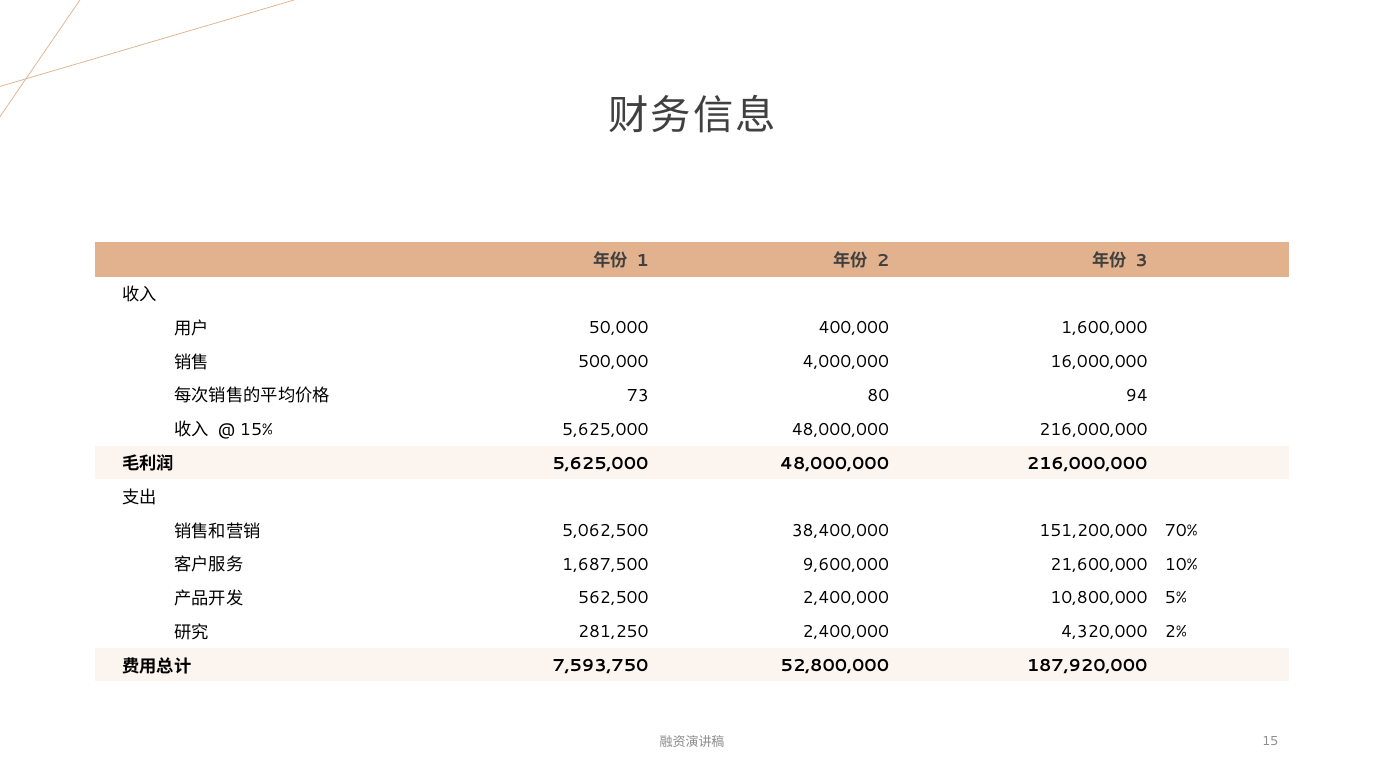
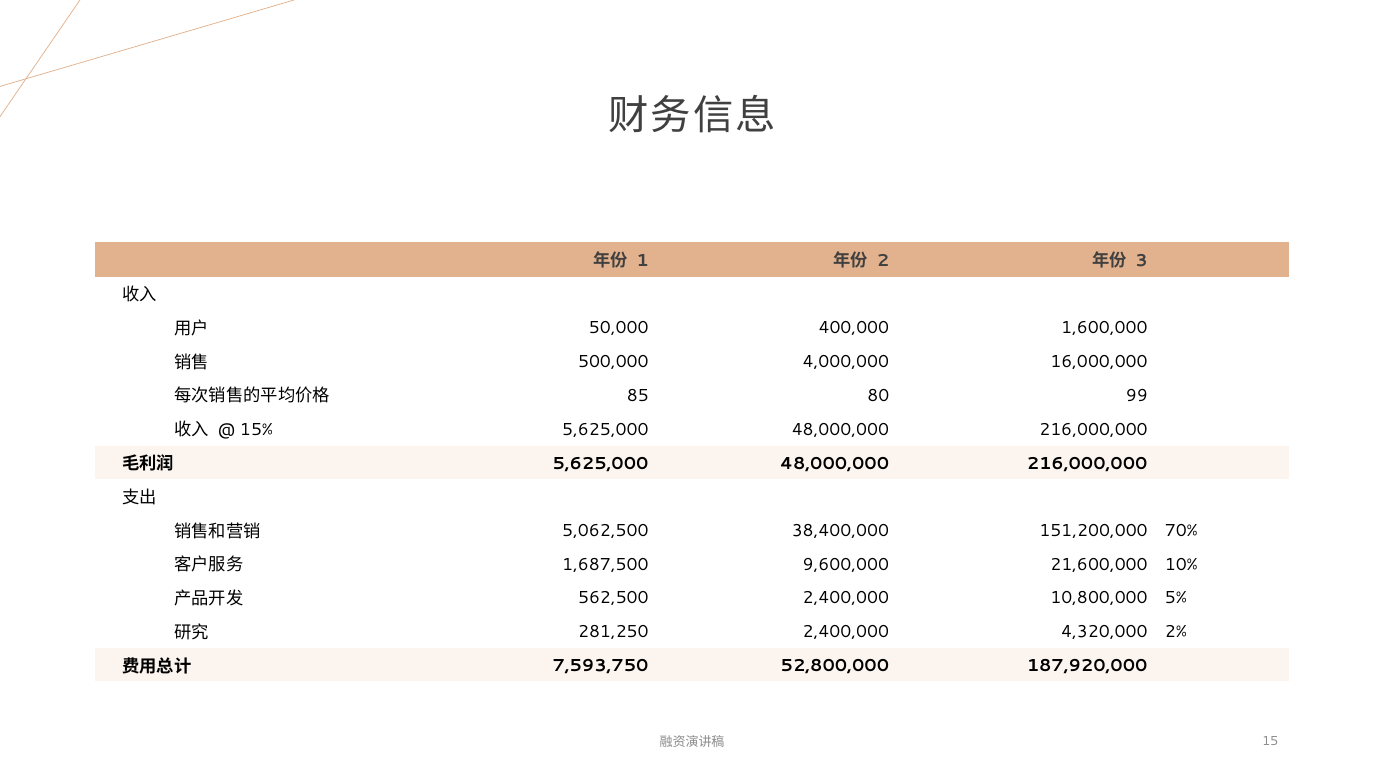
73: 73 -> 85 (638, 396)
94: 94 -> 99 (1137, 396)
